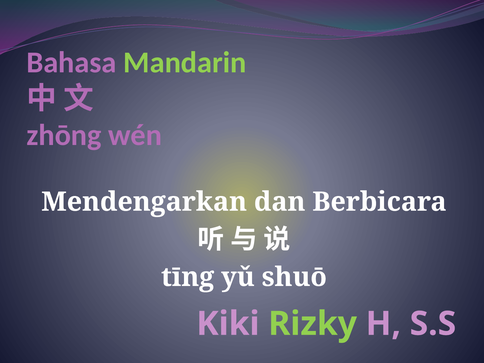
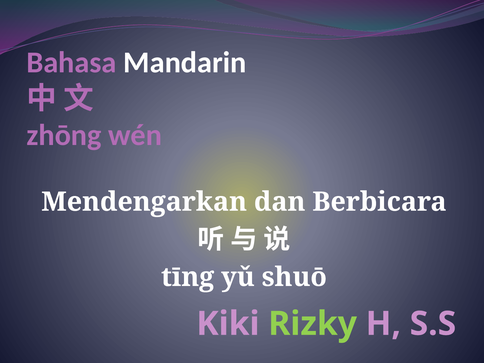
Mandarin colour: light green -> white (185, 63)
